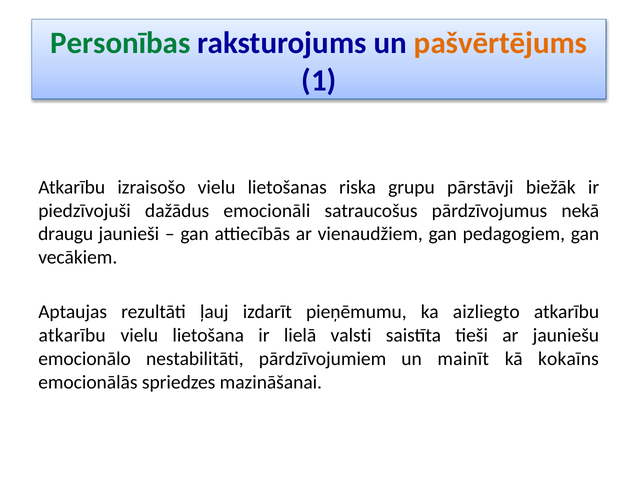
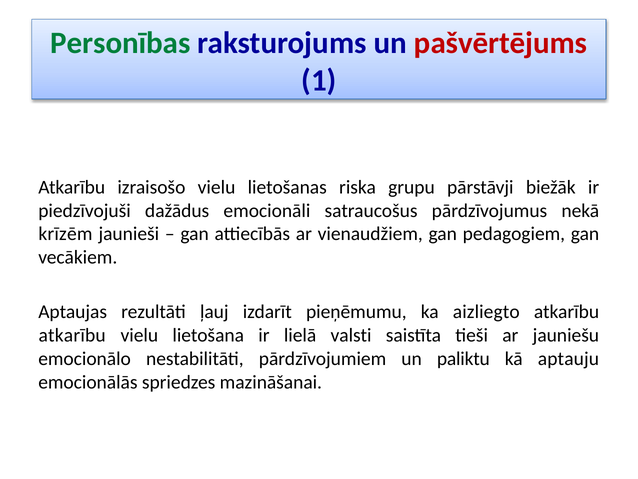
pašvērtējums colour: orange -> red (501, 43)
draugu: draugu -> krīzēm (65, 234)
mainīt: mainīt -> paliktu (463, 358)
kokaīns: kokaīns -> aptauju (568, 358)
